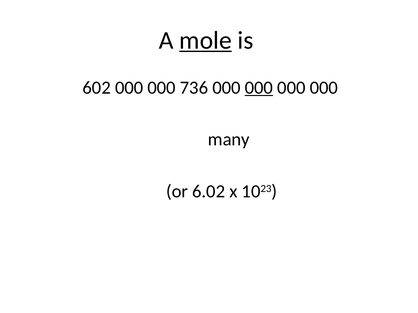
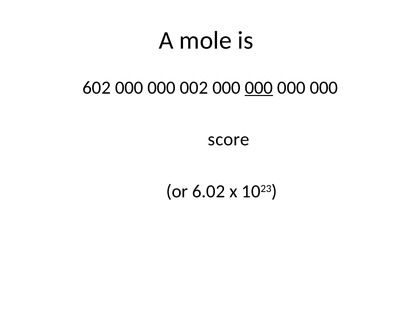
mole underline: present -> none (206, 40)
736: 736 -> 002 (194, 88)
many: many -> score (229, 140)
